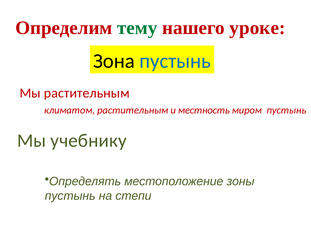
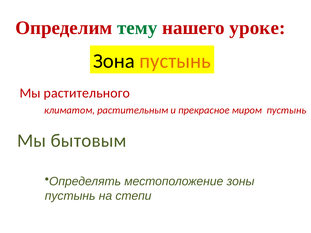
пустынь colour: blue -> orange (175, 61)
Мы растительным: растительным -> растительного (87, 93)
местность: местность -> прекрасное (204, 110)
учебнику: учебнику -> бытовым (89, 141)
